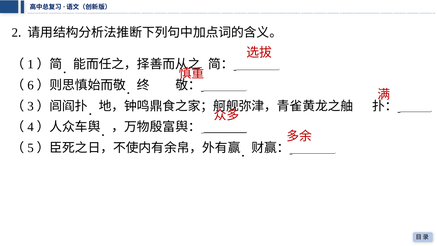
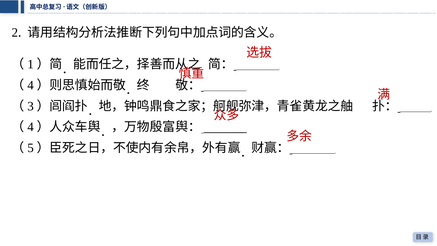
6: 6 -> 4 (31, 85)
